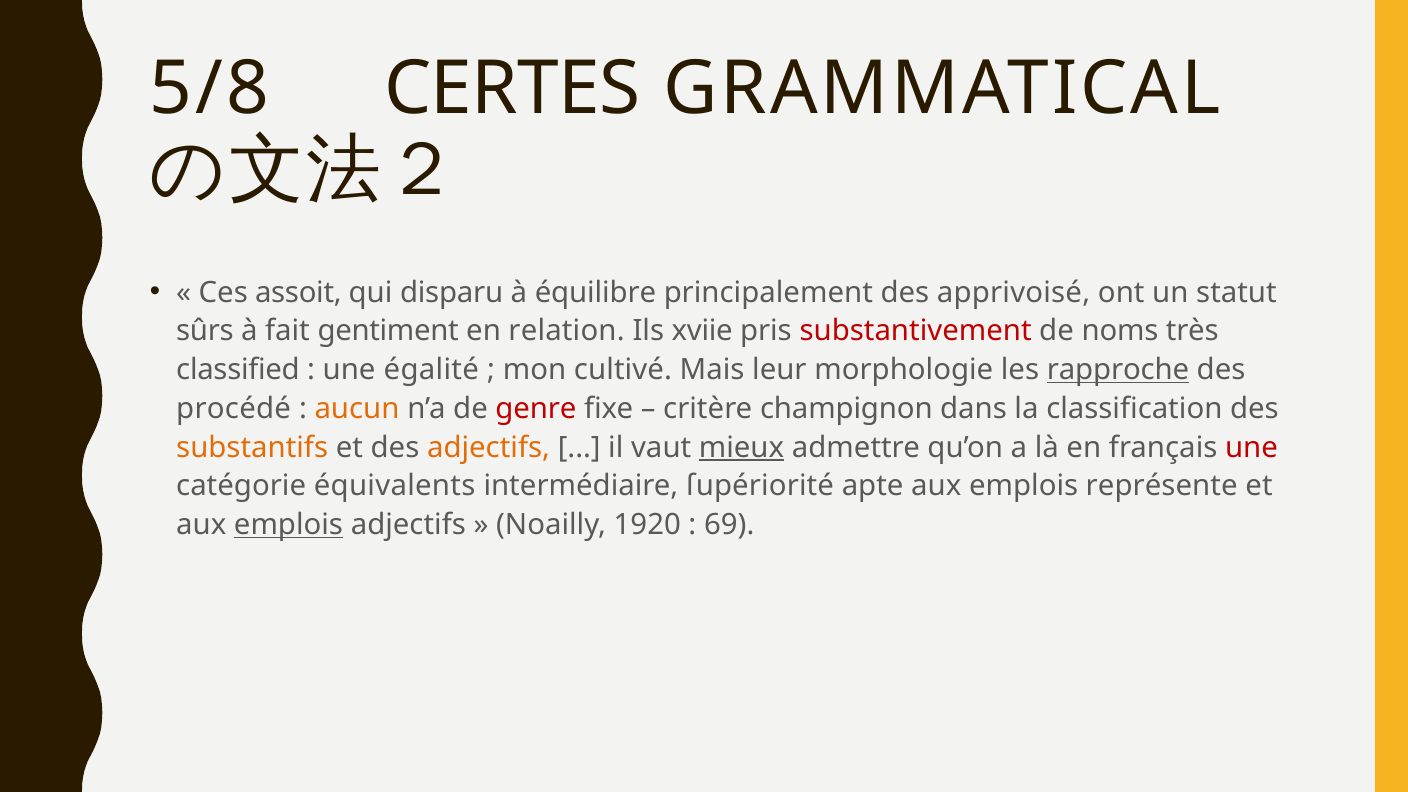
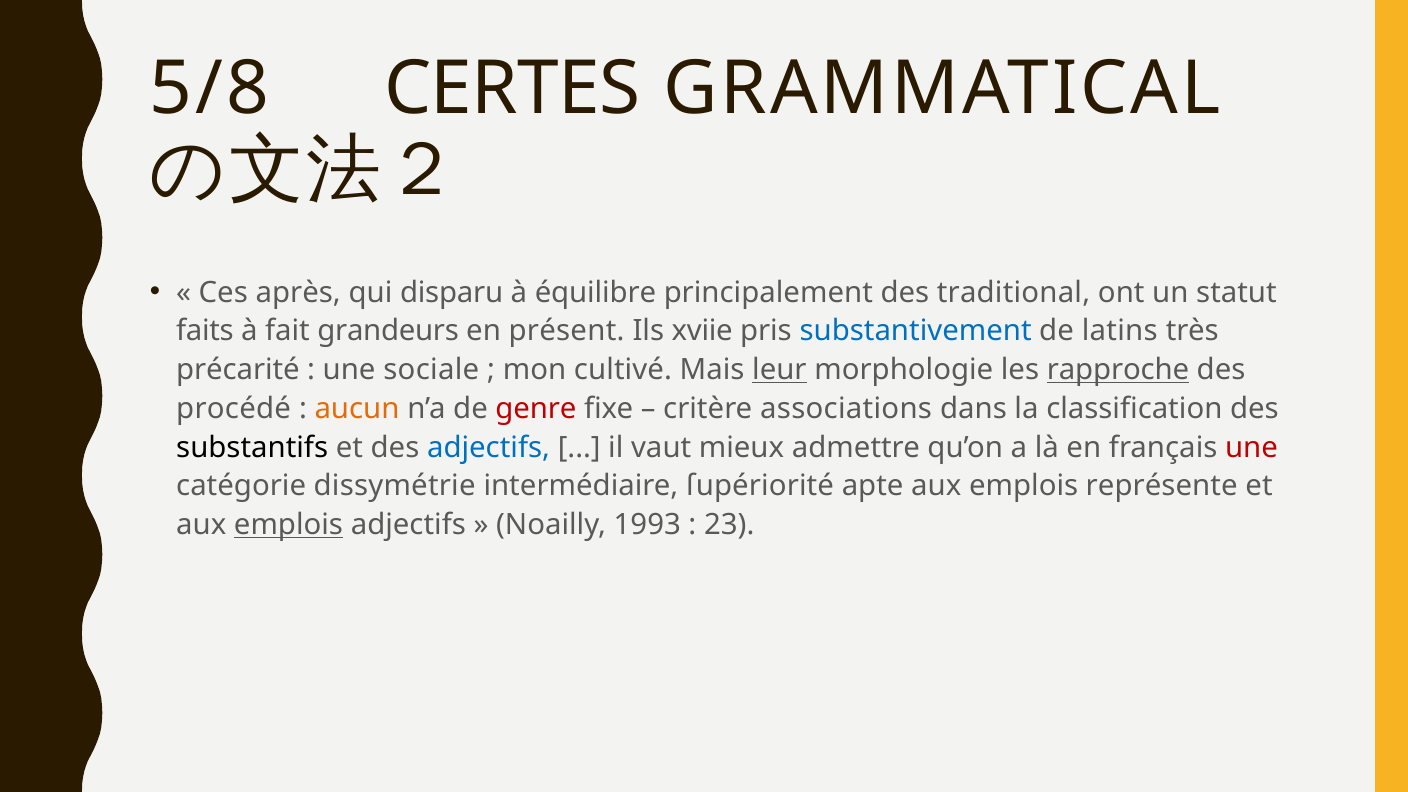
assoit: assoit -> après (298, 292)
apprivoisé: apprivoisé -> traditional (1013, 292)
sûrs: sûrs -> faits (205, 331)
gentiment: gentiment -> grandeurs (388, 331)
relation: relation -> présent (567, 331)
substantivement colour: red -> blue (916, 331)
noms: noms -> latins (1120, 331)
classified: classified -> précarité (238, 370)
égalité: égalité -> sociale (431, 370)
leur underline: none -> present (779, 370)
champignon: champignon -> associations (846, 409)
substantifs colour: orange -> black (252, 447)
adjectifs colour: orange -> blue (489, 447)
mieux underline: present -> none (741, 447)
équivalents: équivalents -> dissymétrie (395, 486)
1920: 1920 -> 1993 (647, 525)
69: 69 -> 23 (729, 525)
